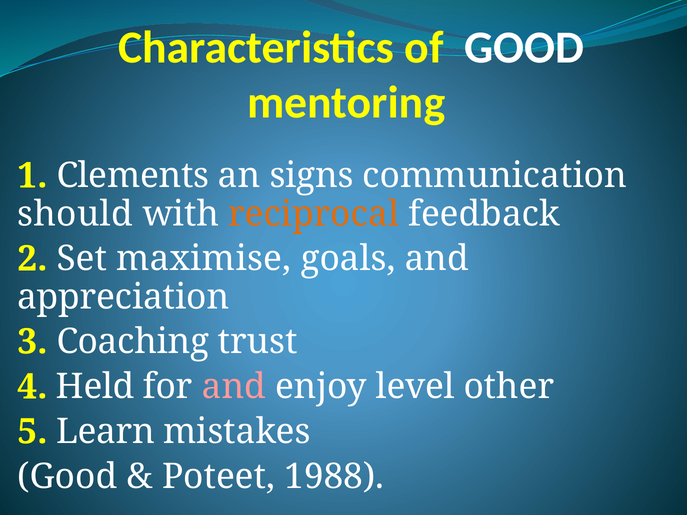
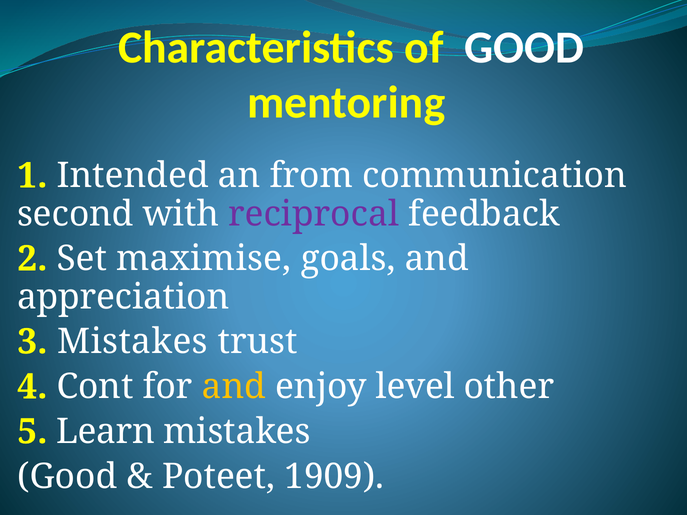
Clements: Clements -> Intended (133, 176)
signs: signs -> from (311, 176)
should: should -> second (75, 214)
reciprocal colour: orange -> purple (314, 214)
3 Coaching: Coaching -> Mistakes (132, 342)
Held: Held -> Cont (95, 387)
and colour: pink -> yellow (234, 387)
1988: 1988 -> 1909 (334, 477)
